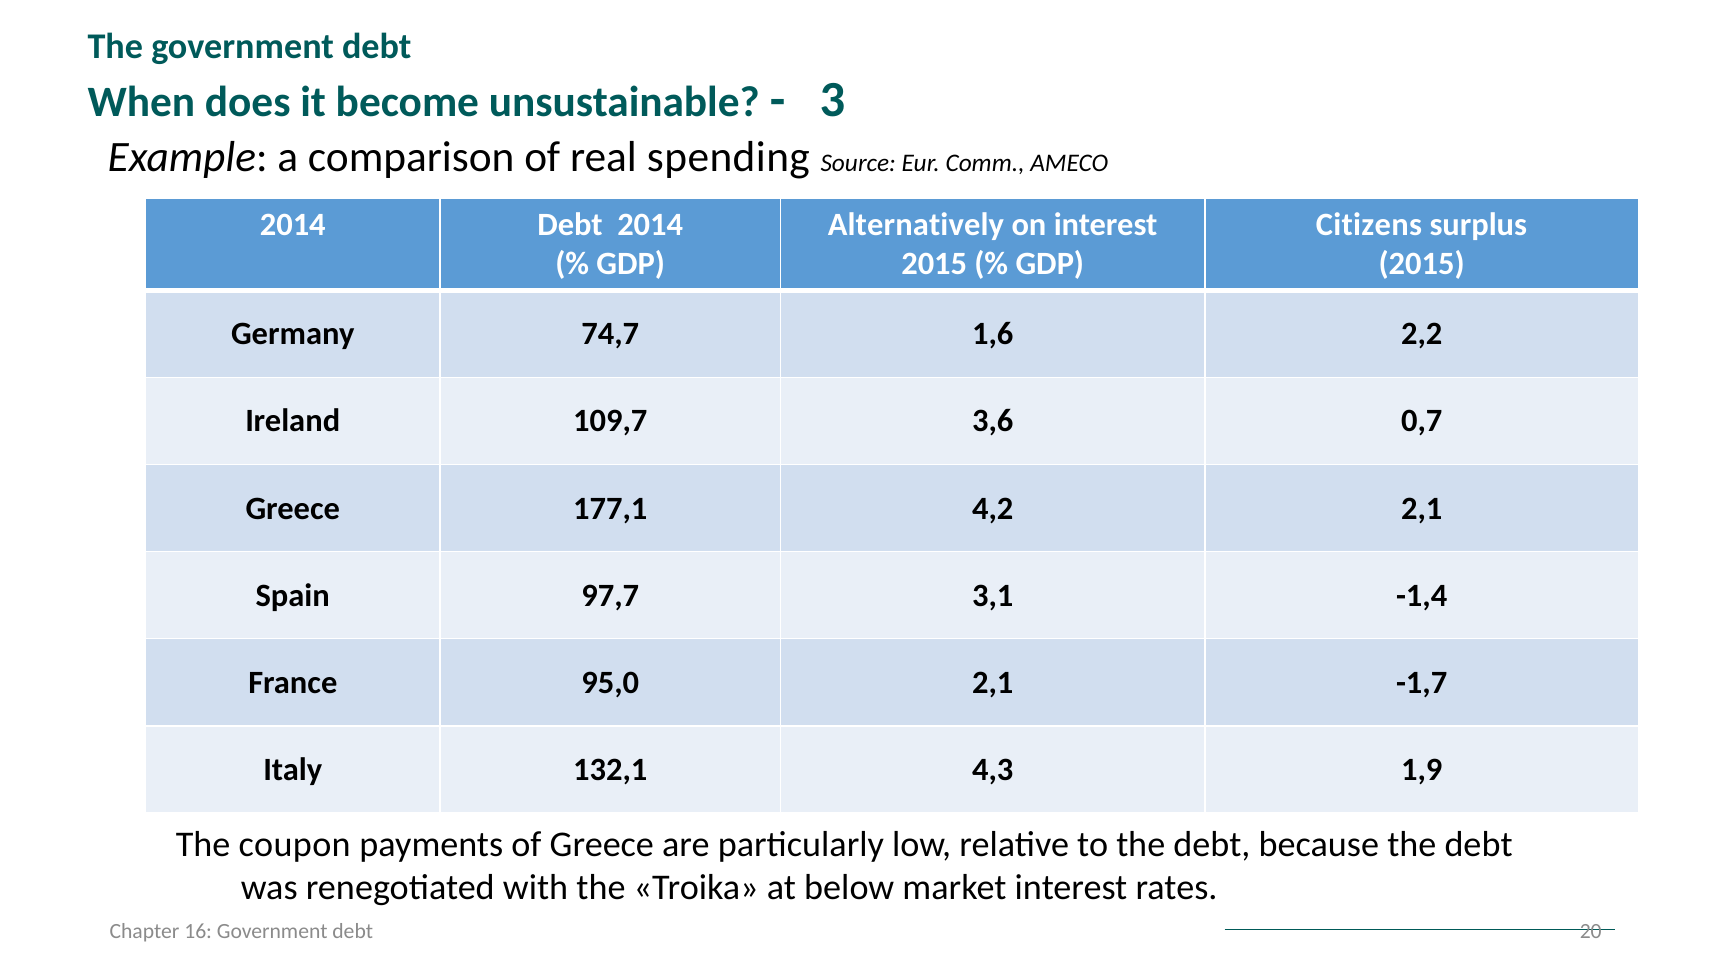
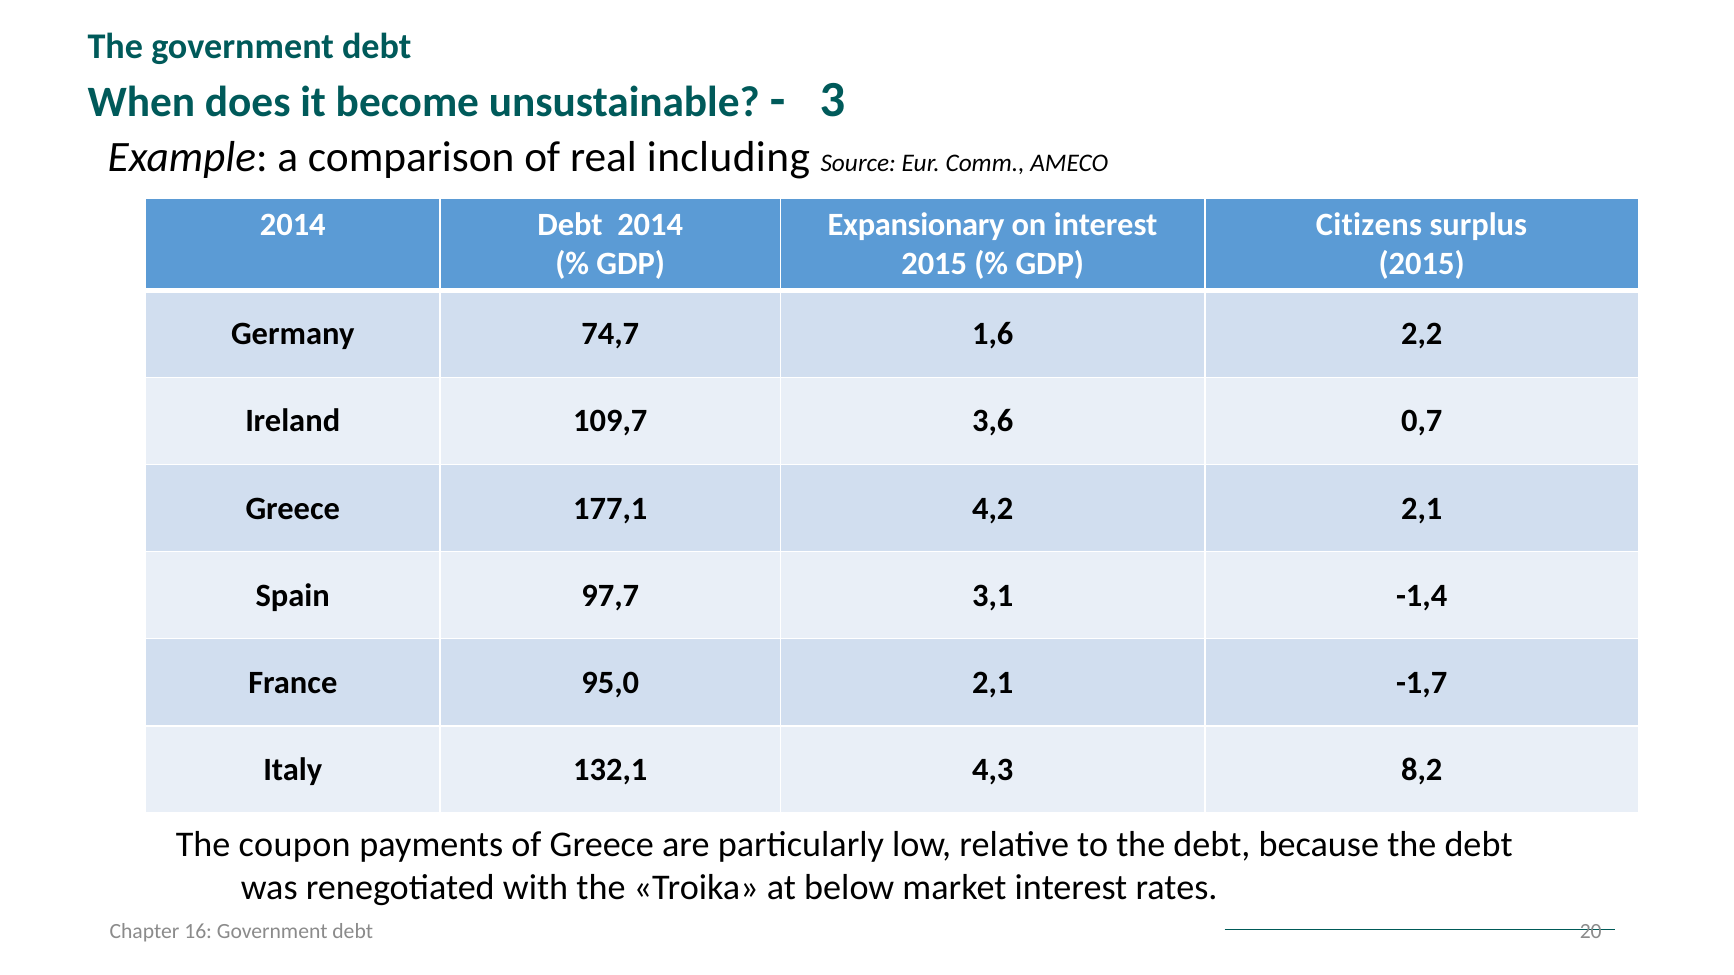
spending: spending -> including (728, 157)
Alternatively: Alternatively -> Expansionary (916, 225)
1,9: 1,9 -> 8,2 (1422, 770)
